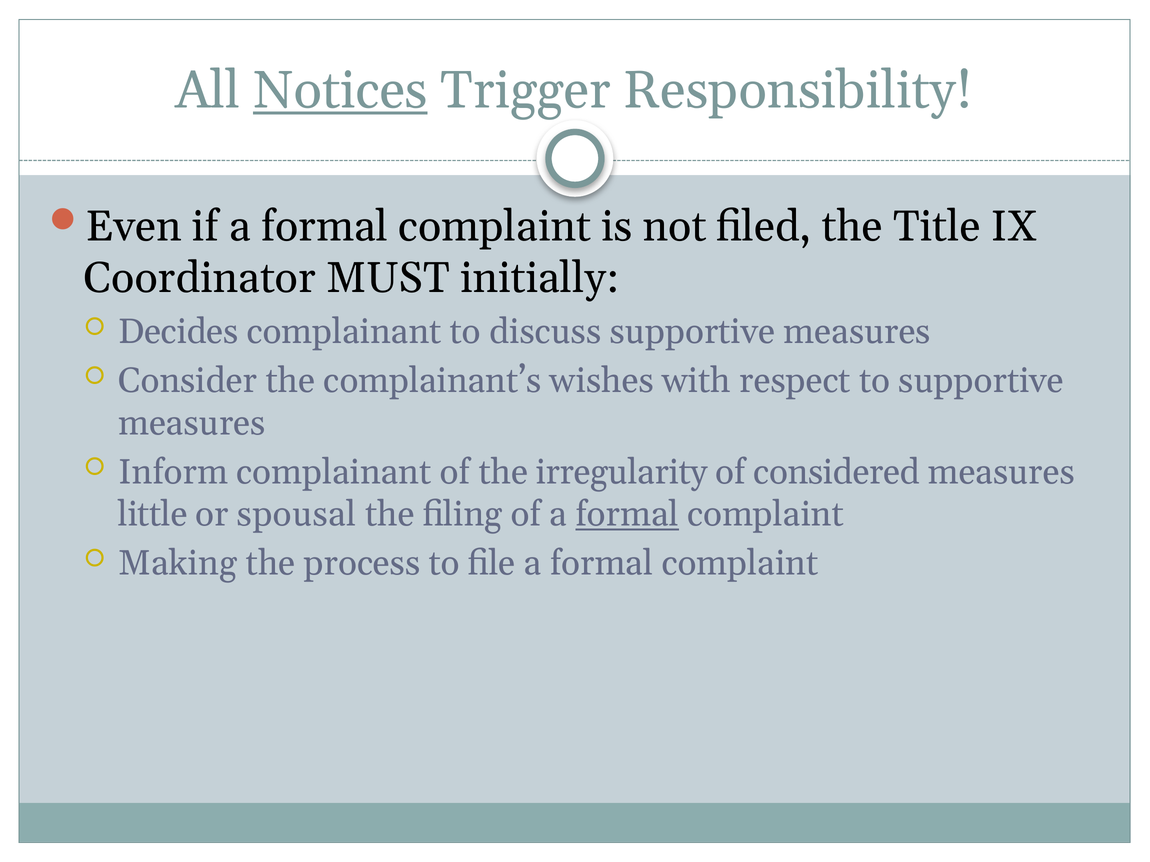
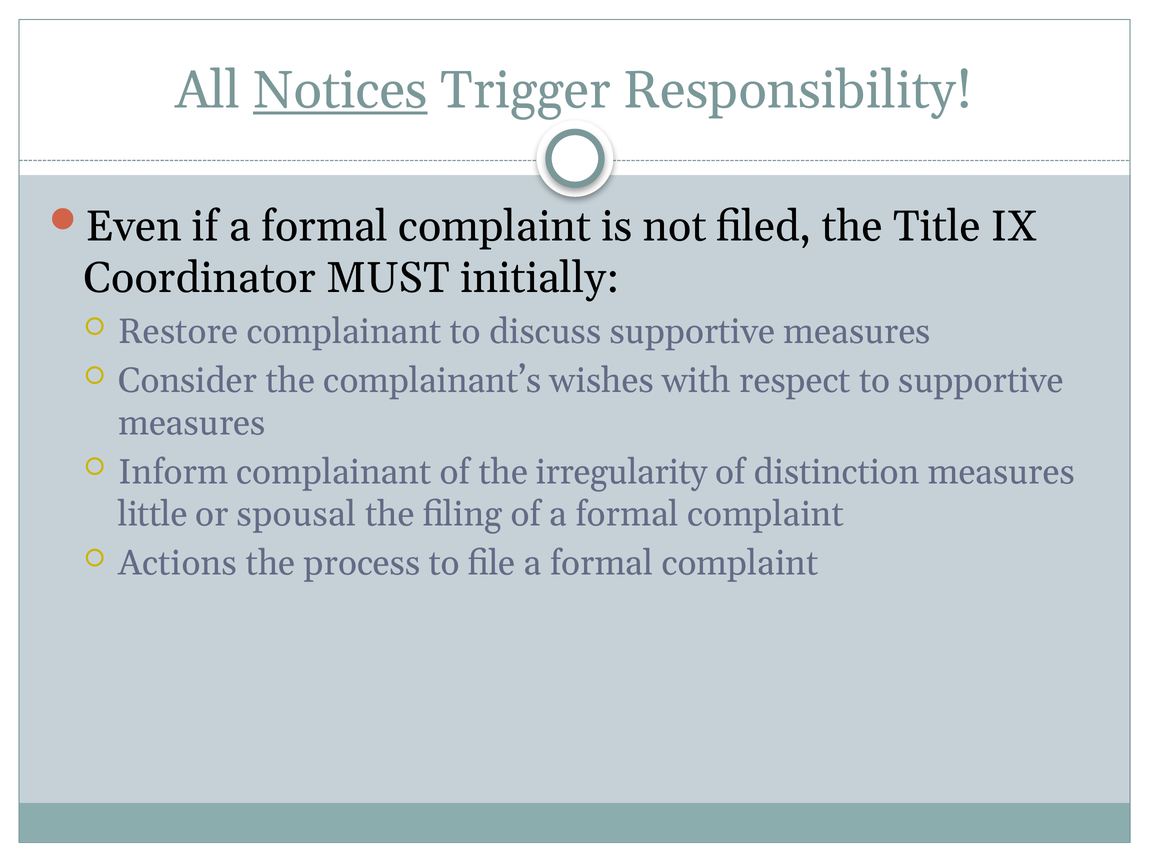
Decides: Decides -> Restore (178, 332)
considered: considered -> distinction (837, 472)
formal underline: present -> none (627, 515)
Making: Making -> Actions (178, 564)
